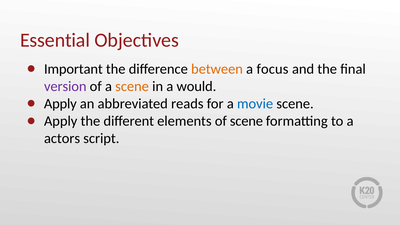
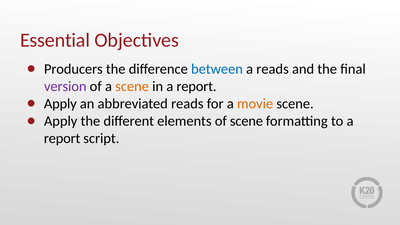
Important: Important -> Producers (73, 69)
between colour: orange -> blue (217, 69)
a focus: focus -> reads (273, 69)
in a would: would -> report (196, 86)
movie colour: blue -> orange (255, 104)
actors: actors -> report (62, 138)
